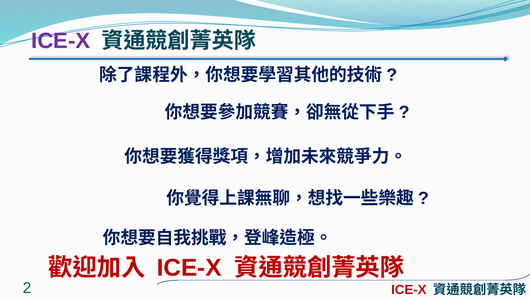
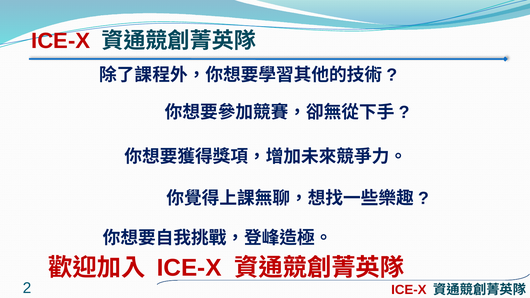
ICE-X colour: purple -> red (61, 41)
